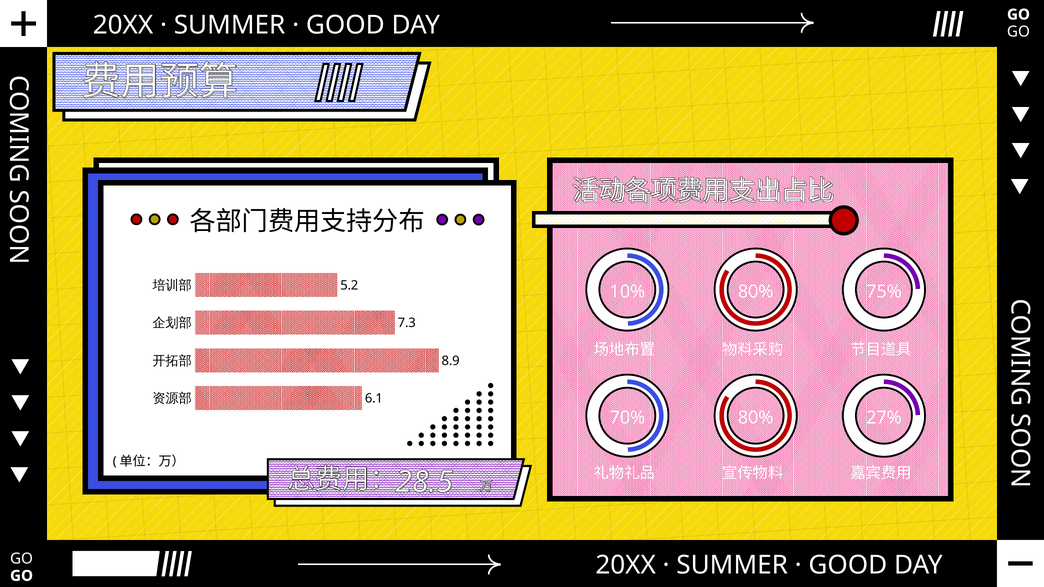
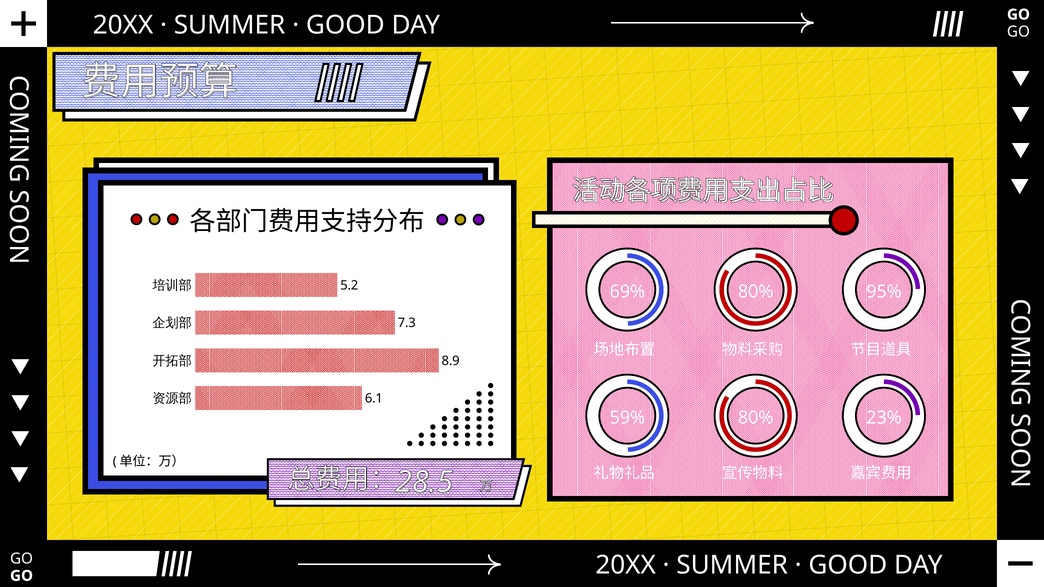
10%: 10% -> 69% (627, 292)
75%: 75% -> 95% (884, 292)
70%: 70% -> 59% (627, 418)
27%: 27% -> 23% (884, 418)
